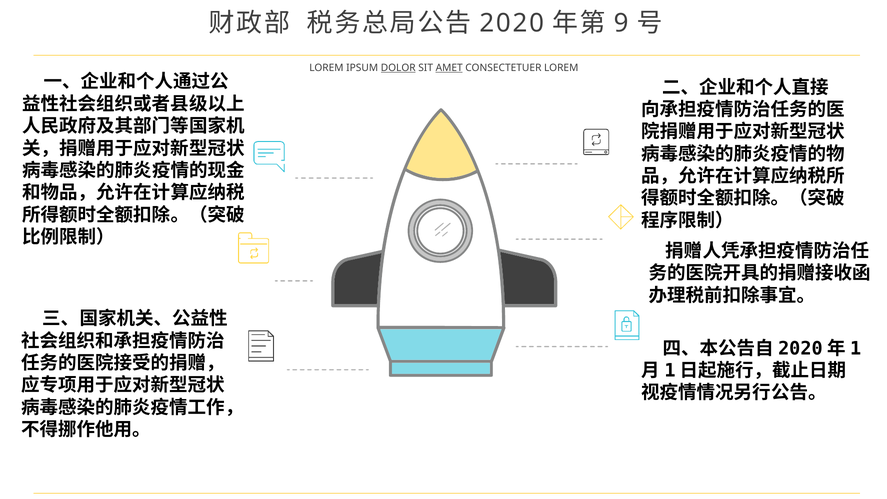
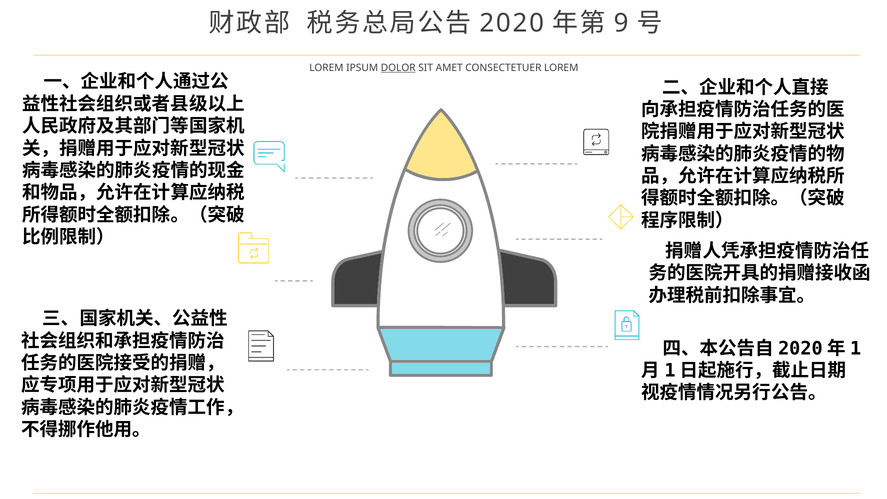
AMET underline: present -> none (449, 68)
